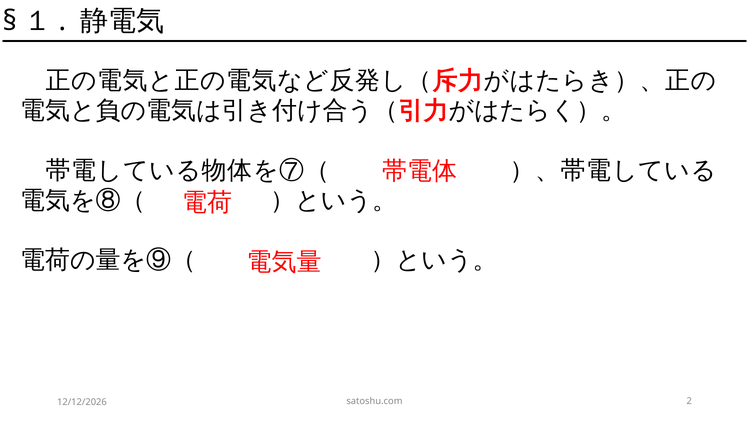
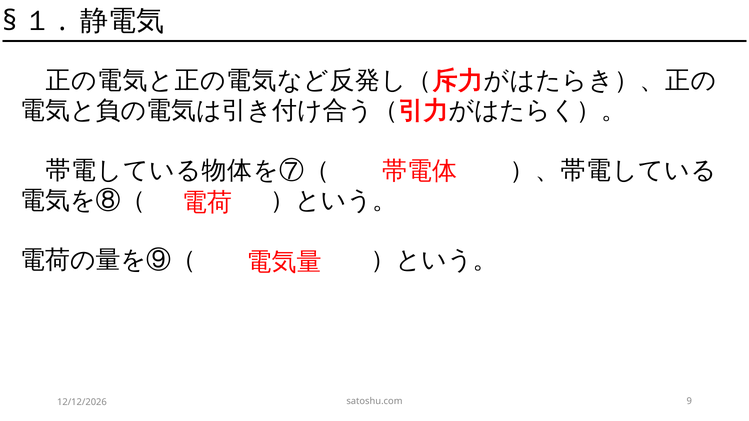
2: 2 -> 9 (689, 402)
